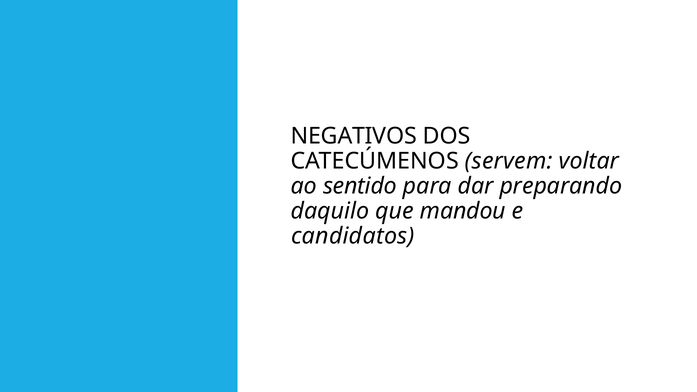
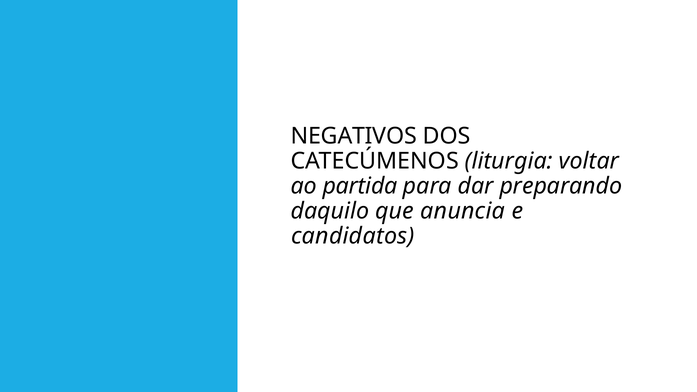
servem: servem -> liturgia (509, 161)
sentido: sentido -> partida (360, 186)
mandou: mandou -> anuncia (463, 211)
